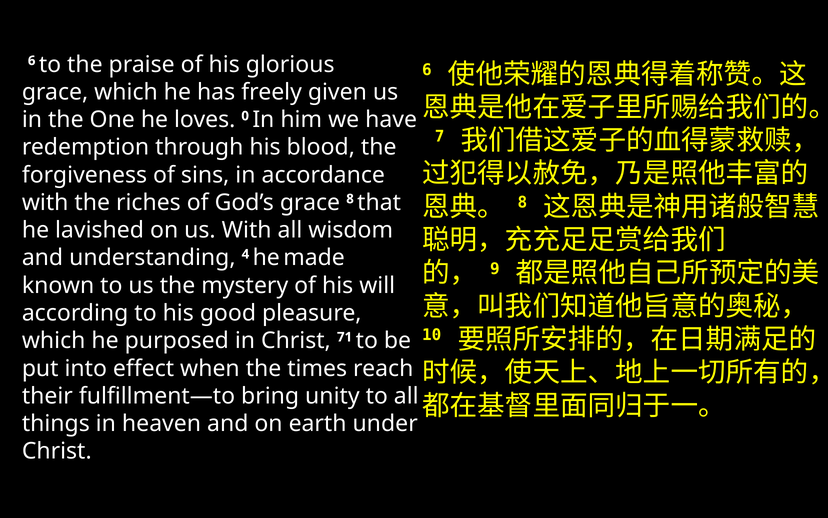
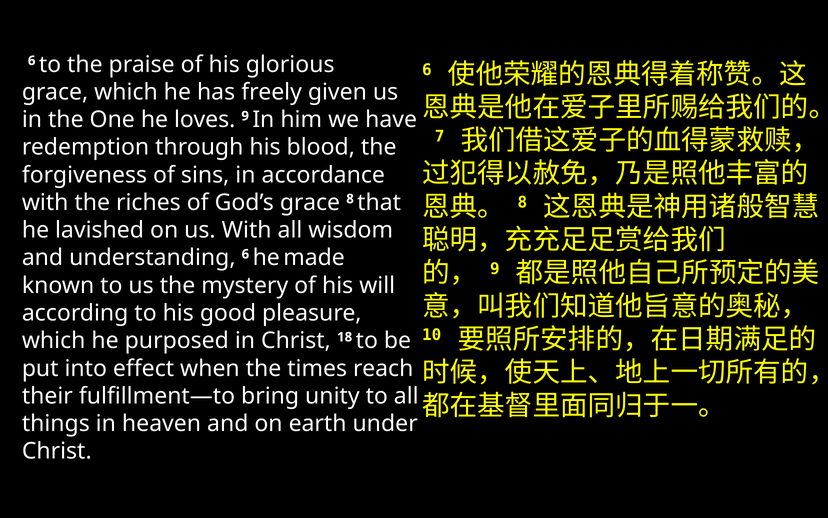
loves 0: 0 -> 9 (245, 116)
understanding 4: 4 -> 6 (245, 254)
71: 71 -> 18 (345, 337)
